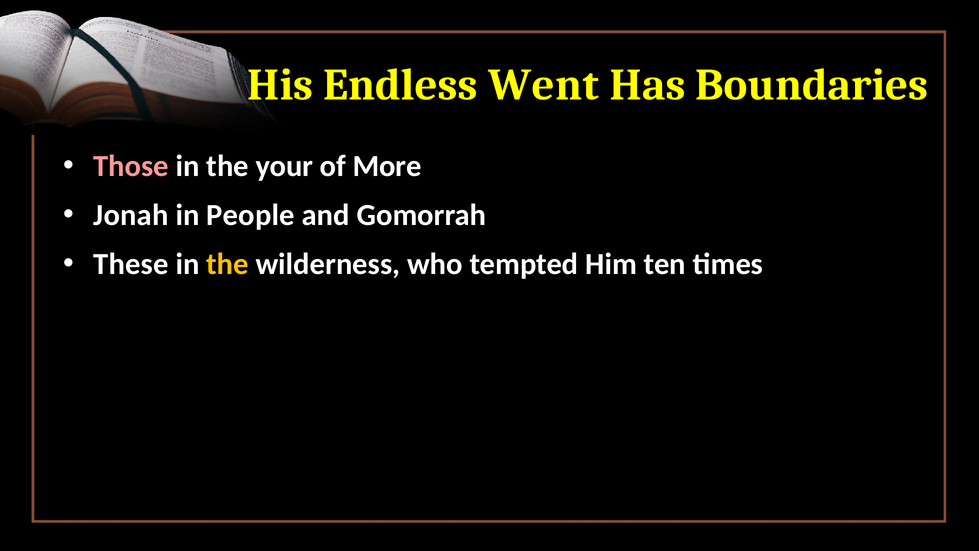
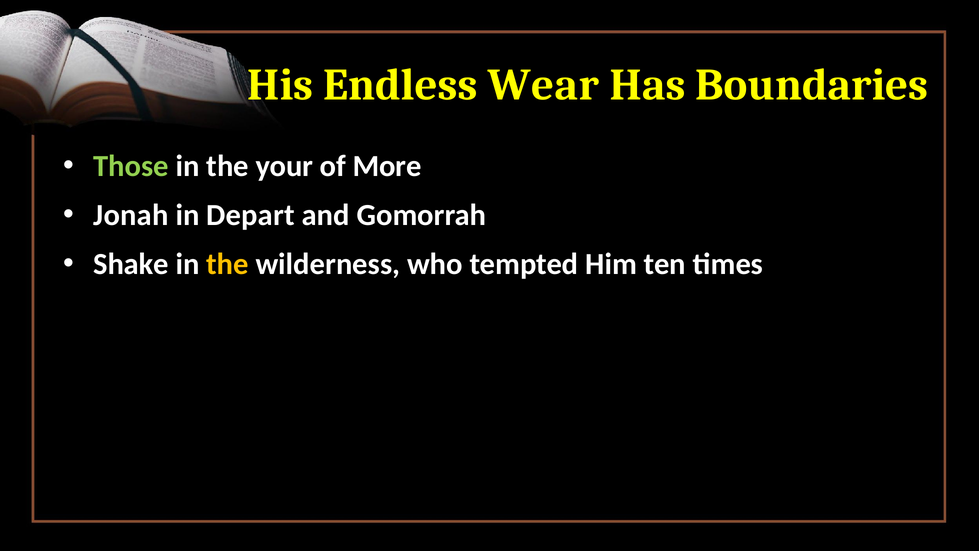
Went: Went -> Wear (544, 85)
Those colour: pink -> light green (131, 166)
People: People -> Depart (251, 215)
These: These -> Shake (131, 264)
